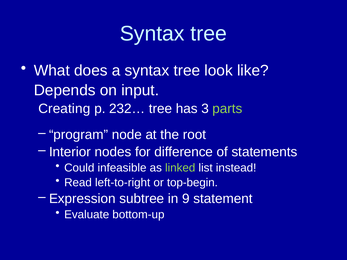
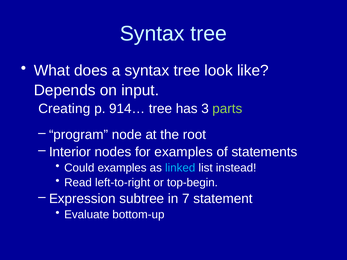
232…: 232… -> 914… (127, 109)
for difference: difference -> examples (184, 152)
Could infeasible: infeasible -> examples (122, 168)
linked colour: light green -> light blue (180, 168)
9: 9 -> 7 (186, 199)
